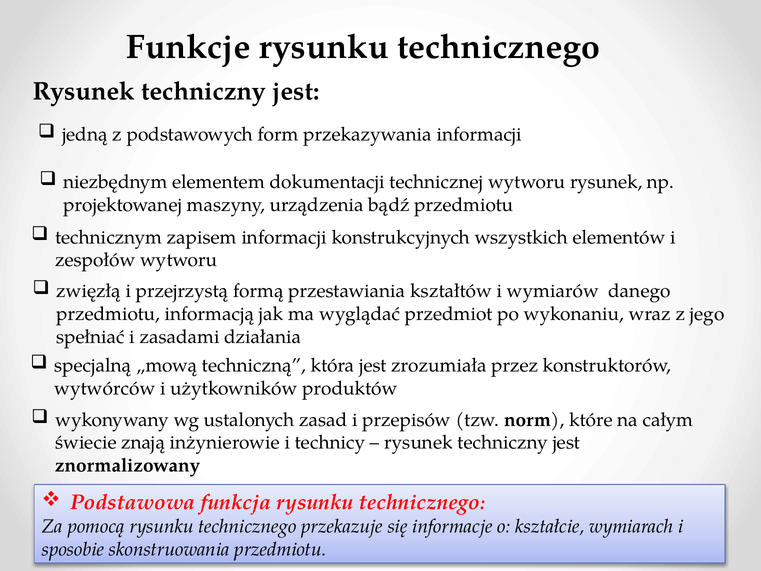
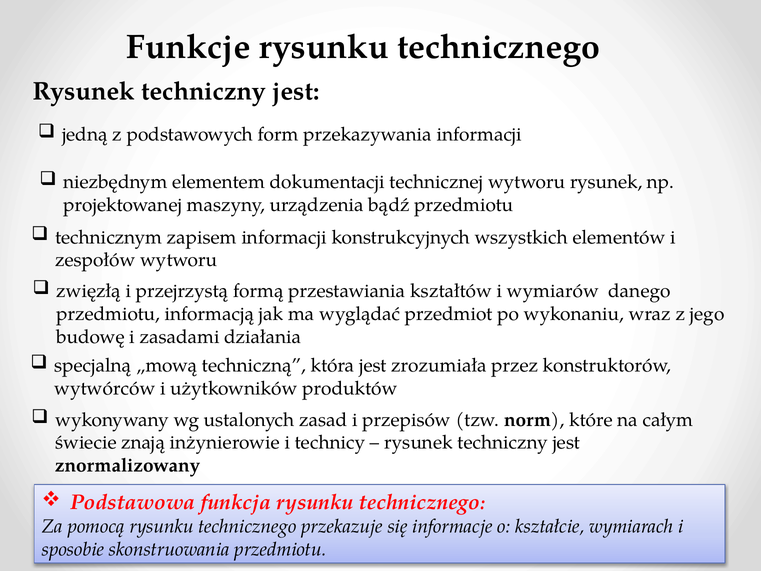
spełniać: spełniać -> budowę (91, 337)
